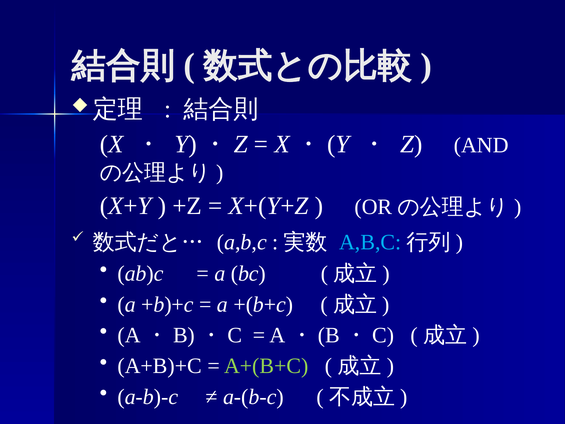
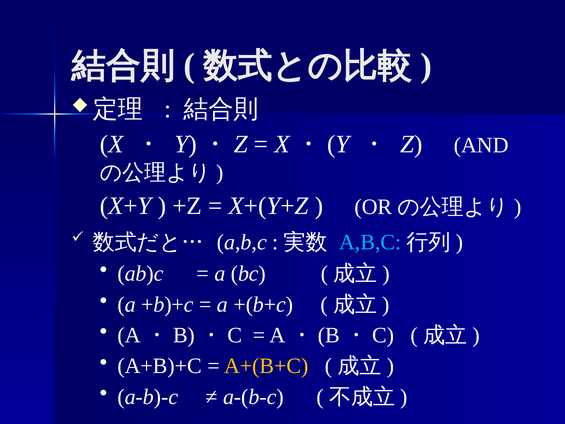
A+(B+C colour: light green -> yellow (266, 366)
